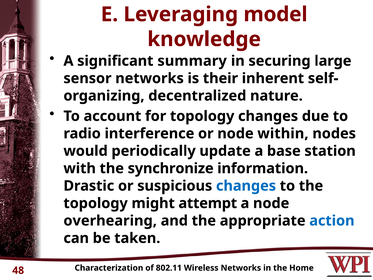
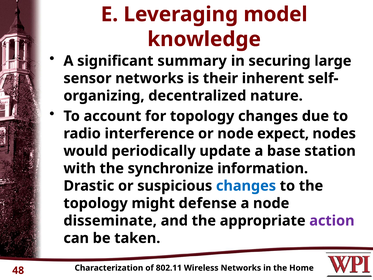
within: within -> expect (283, 133)
attempt: attempt -> defense (208, 203)
overhearing: overhearing -> disseminate (110, 221)
action colour: blue -> purple (332, 221)
